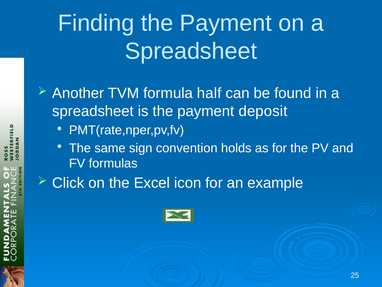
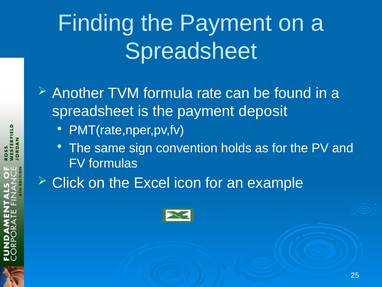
half: half -> rate (209, 93)
